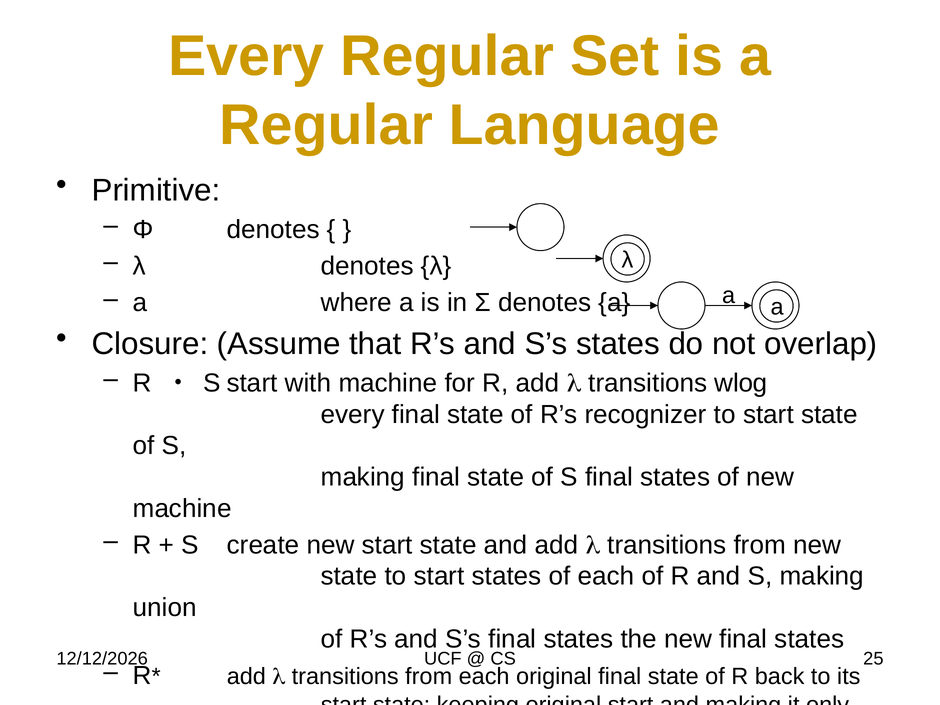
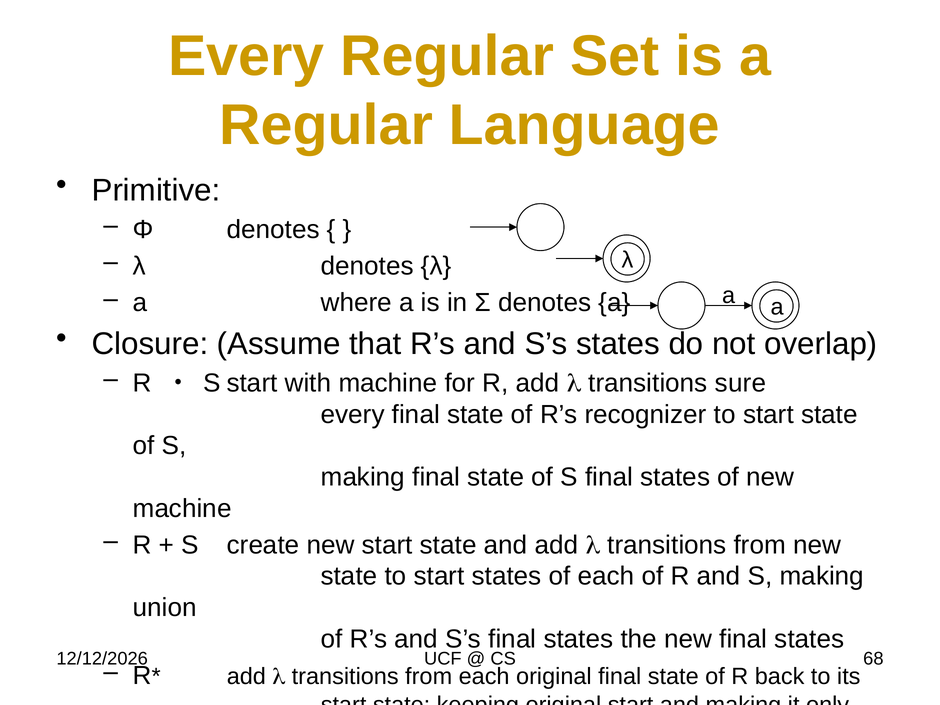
wlog: wlog -> sure (741, 383)
25: 25 -> 68 (873, 659)
